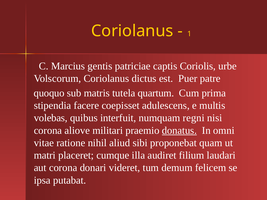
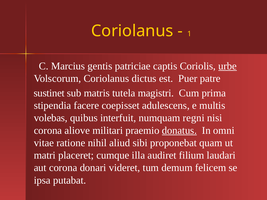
urbe underline: none -> present (228, 66)
quoquo: quoquo -> sustinet (49, 93)
quartum: quartum -> magistri (156, 93)
